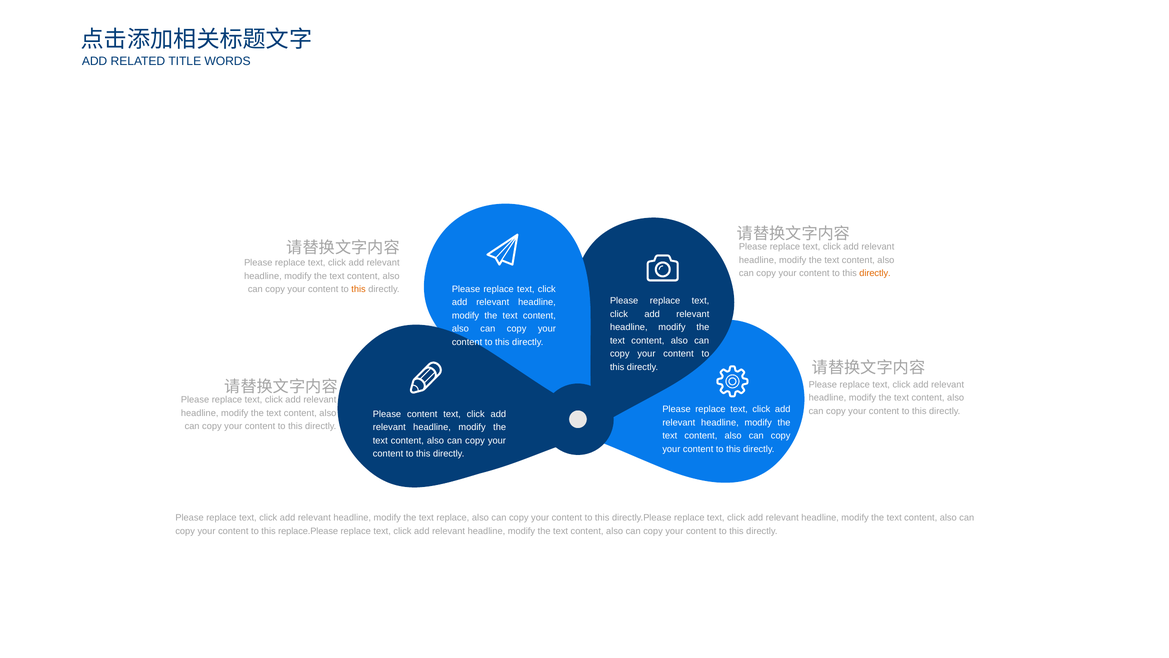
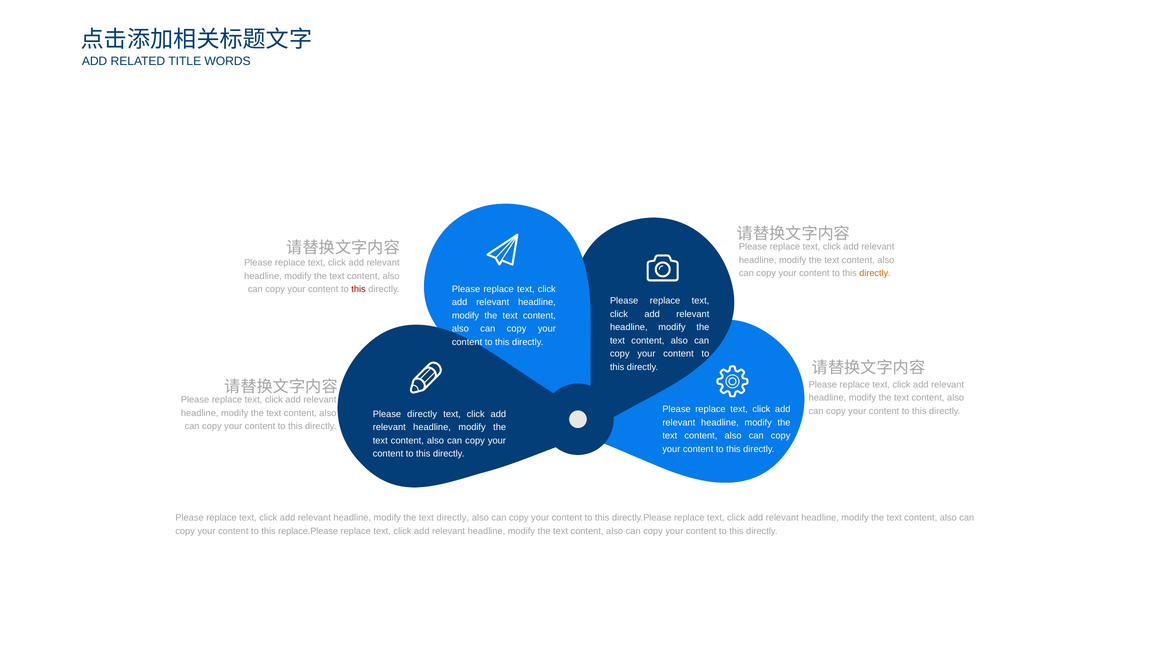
this colour: orange -> red (359, 289)
Please content: content -> directly (422, 414)
text replace: replace -> directly (453, 517)
